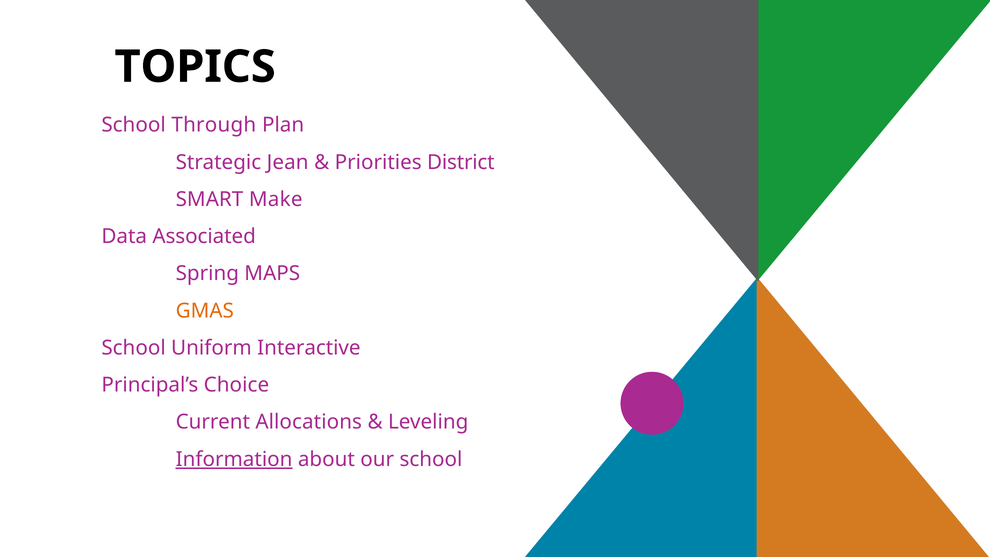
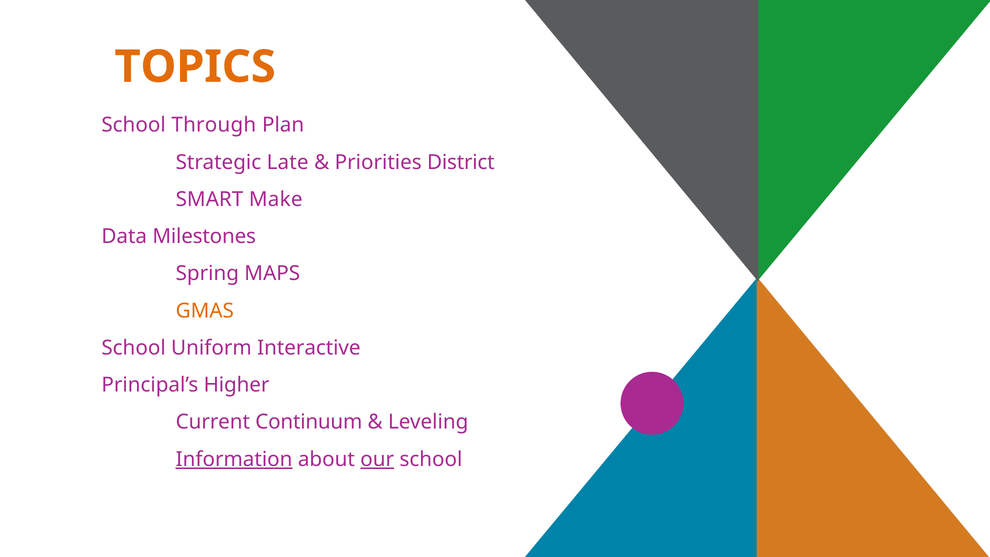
TOPICS colour: black -> orange (195, 67)
Jean: Jean -> Late (288, 162)
Associated: Associated -> Milestones (204, 236)
Choice: Choice -> Higher (237, 385)
Allocations: Allocations -> Continuum (309, 422)
our underline: none -> present (377, 459)
